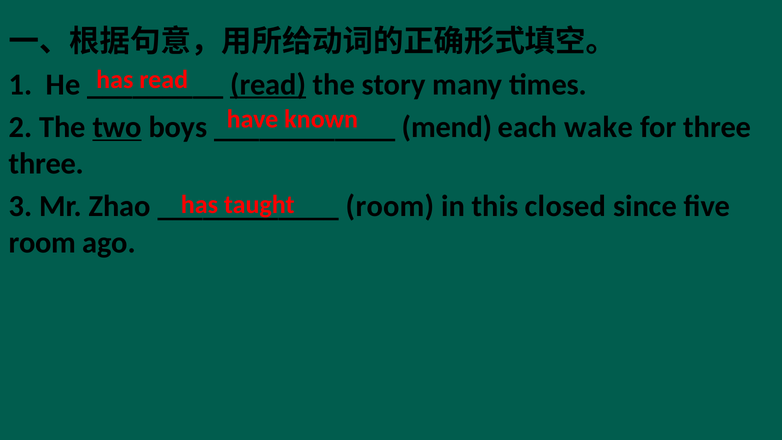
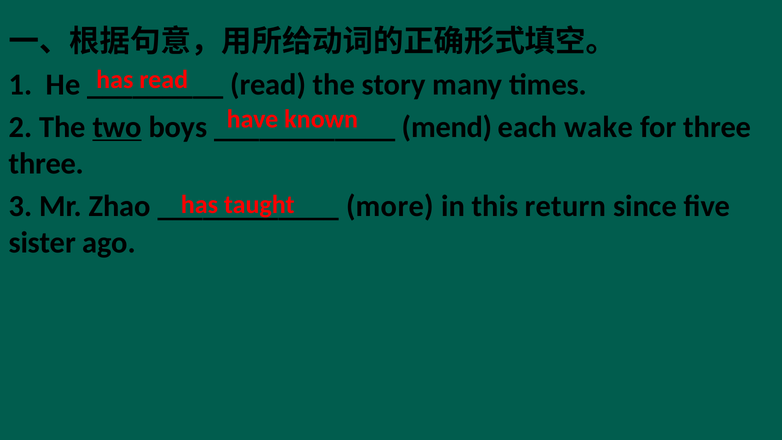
read underline: present -> none (268, 84)
room: room -> more (390, 206)
closed: closed -> return (566, 206)
room: room -> sister (42, 243)
